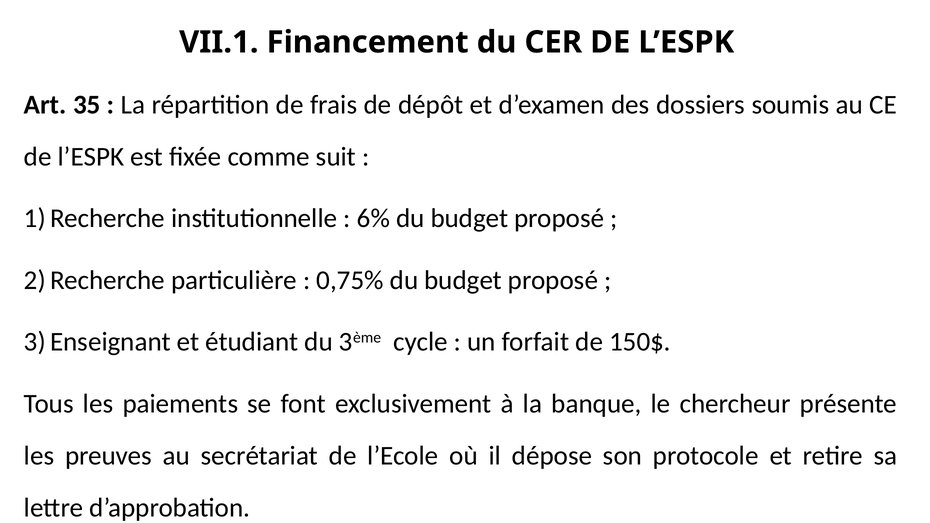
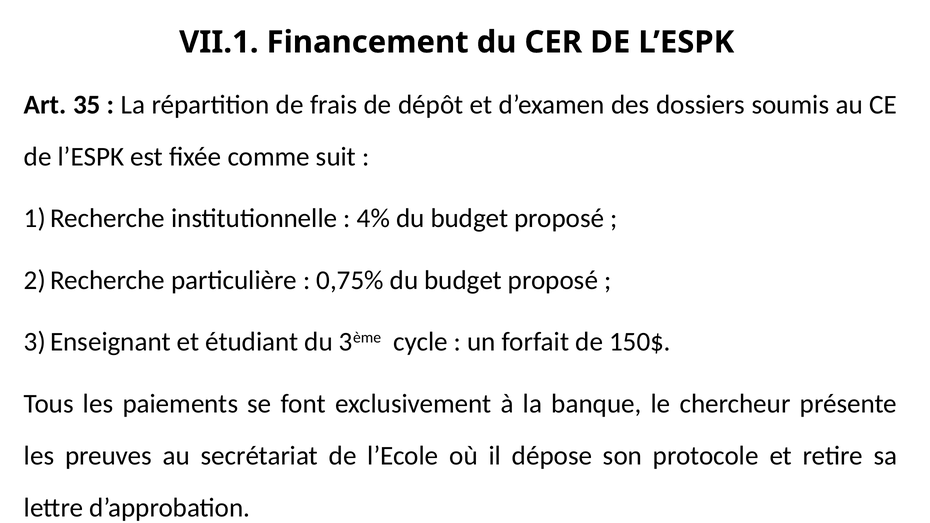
6%: 6% -> 4% (373, 218)
